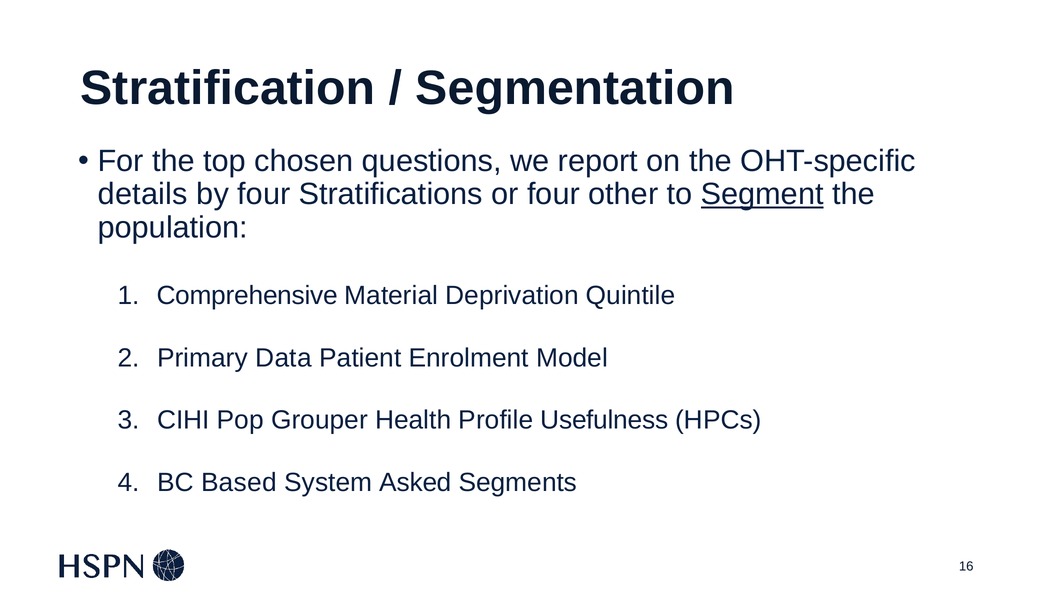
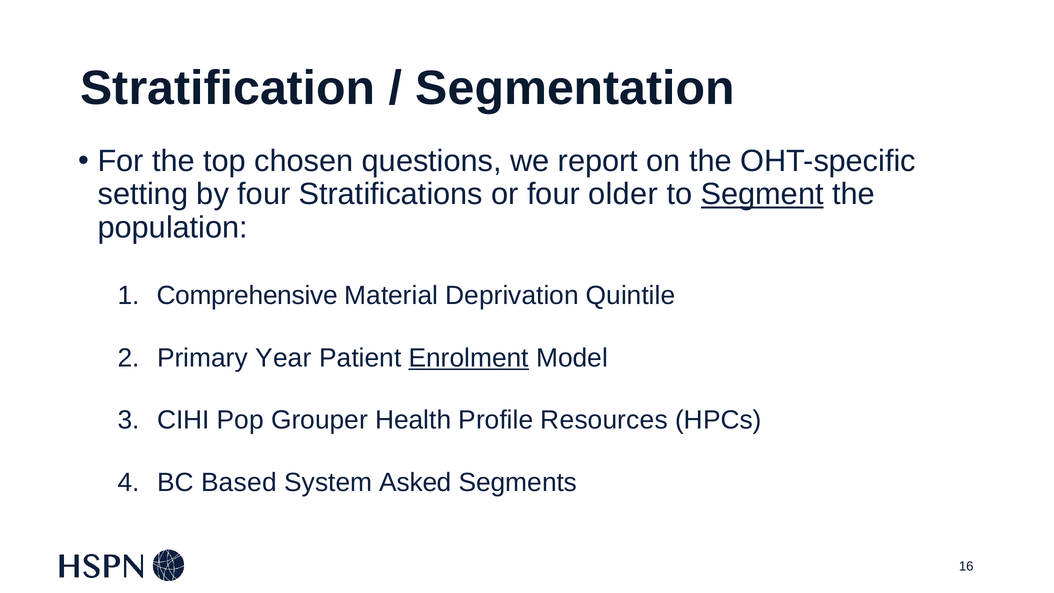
details: details -> setting (143, 194)
other: other -> older (623, 194)
Data: Data -> Year (283, 358)
Enrolment underline: none -> present (469, 358)
Usefulness: Usefulness -> Resources (604, 420)
